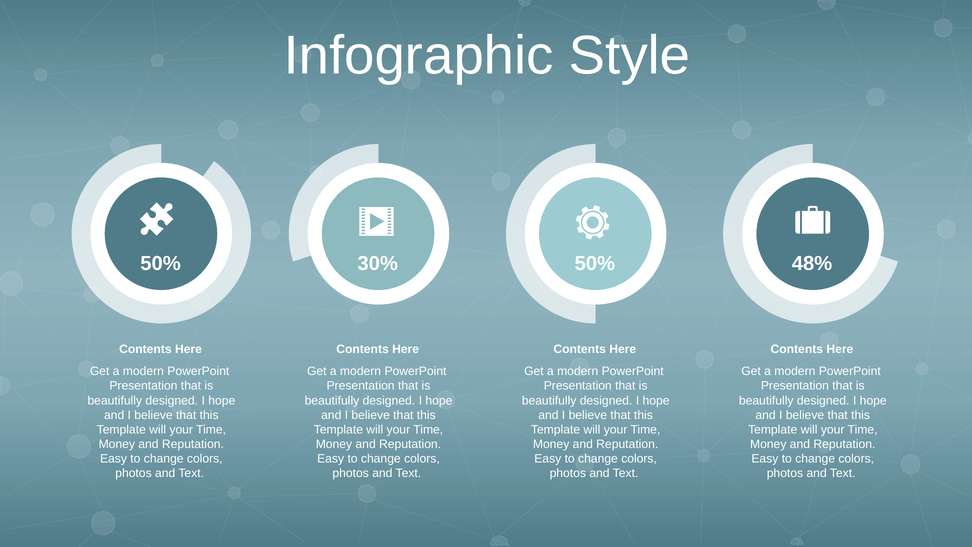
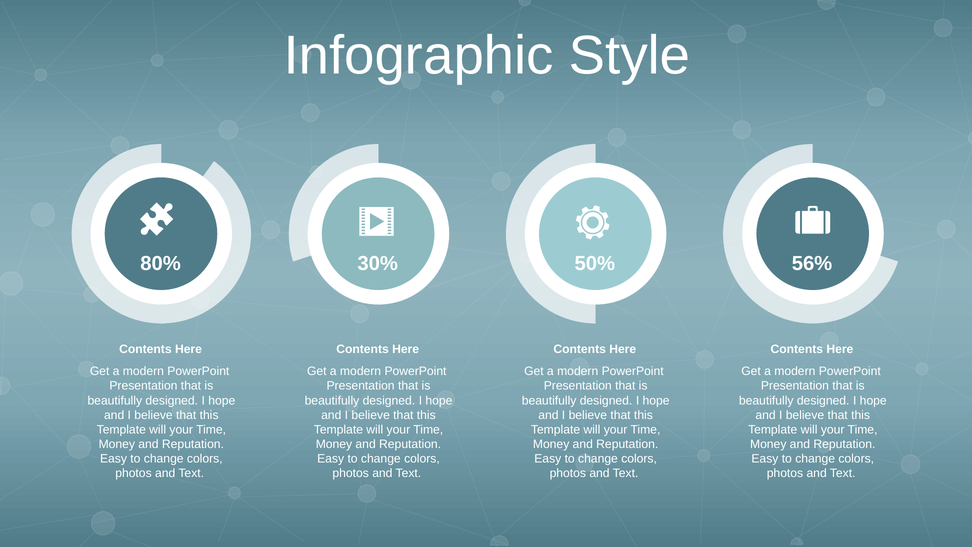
50%: 50% -> 80% (161, 263)
48%: 48% -> 56% (812, 263)
